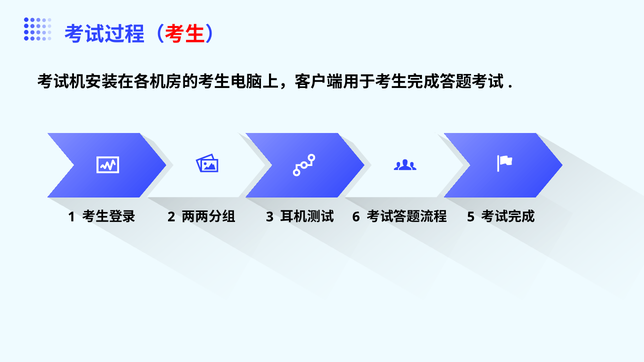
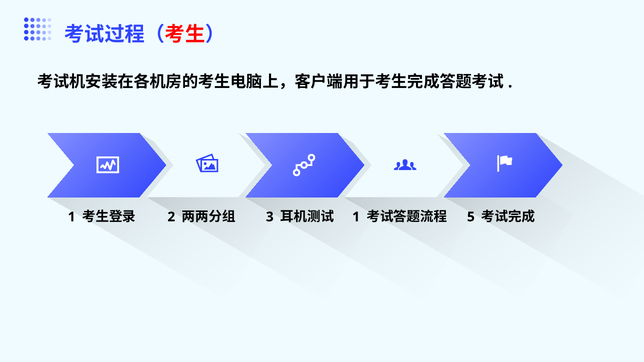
6: 6 -> 1 (356, 217)
